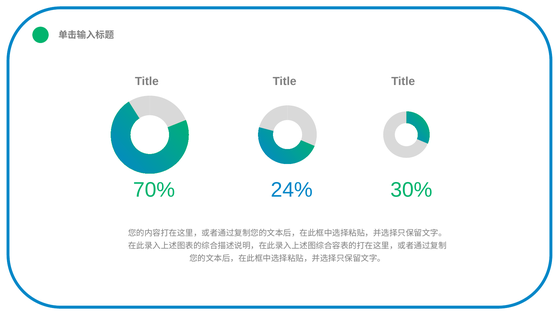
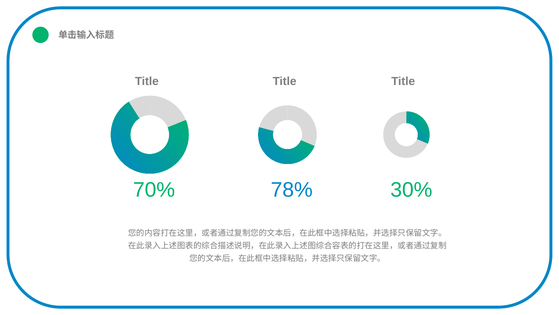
24%: 24% -> 78% (292, 190)
